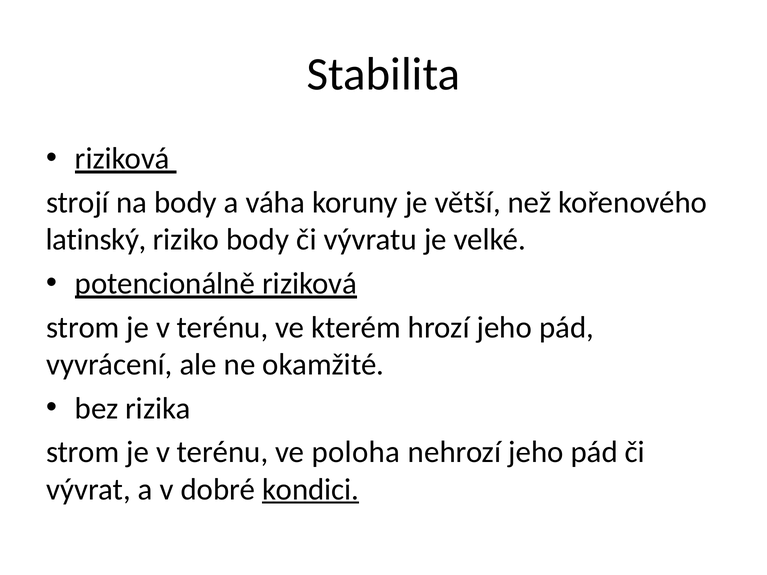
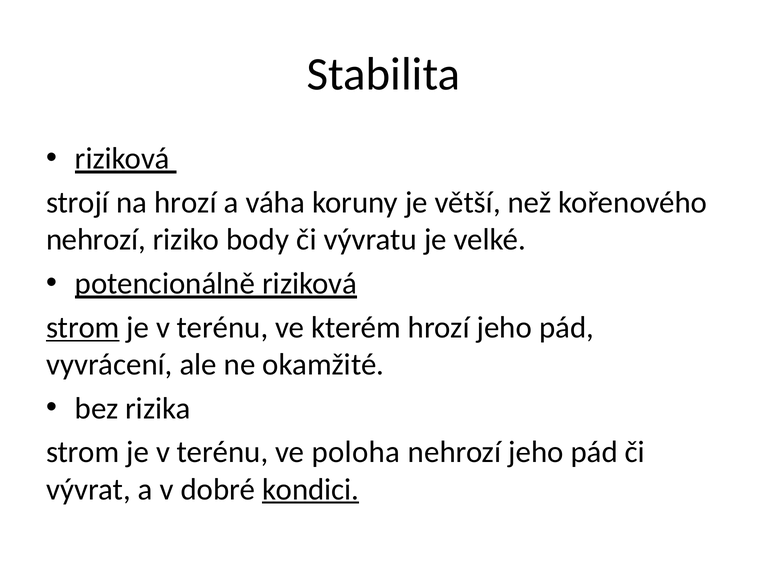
na body: body -> hrozí (185, 203)
latinský: latinský -> nehrozí (96, 240)
strom underline: none -> present (83, 328)
